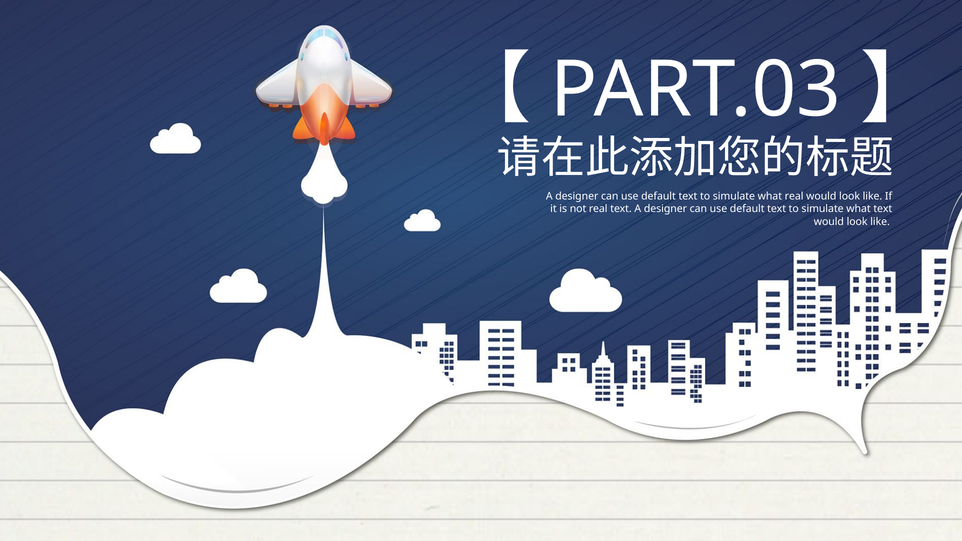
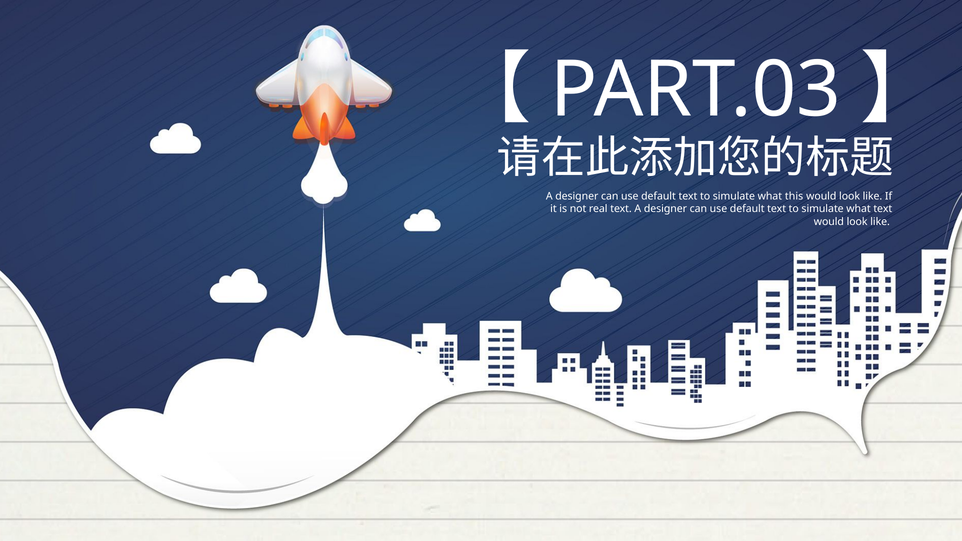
what real: real -> this (794, 196)
